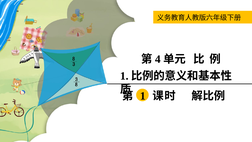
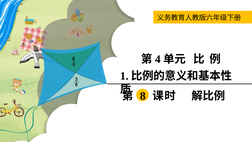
1: 1 -> 8 (143, 96)
